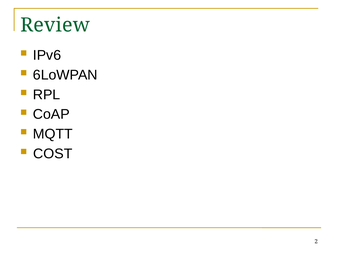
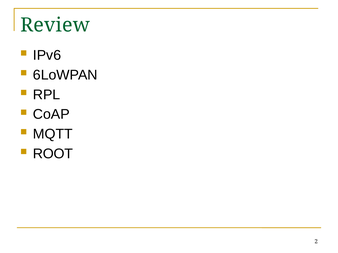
COST: COST -> ROOT (53, 154)
